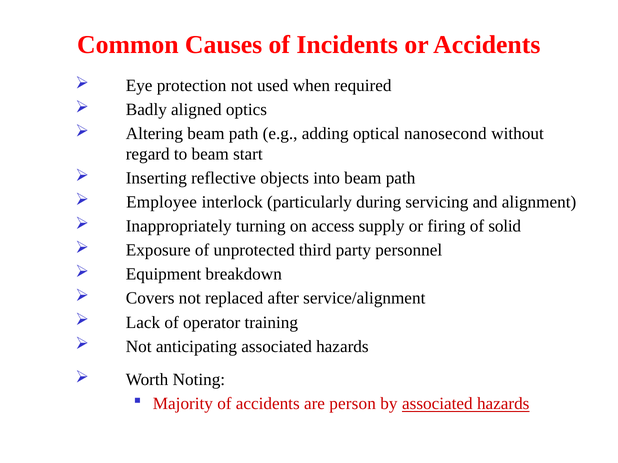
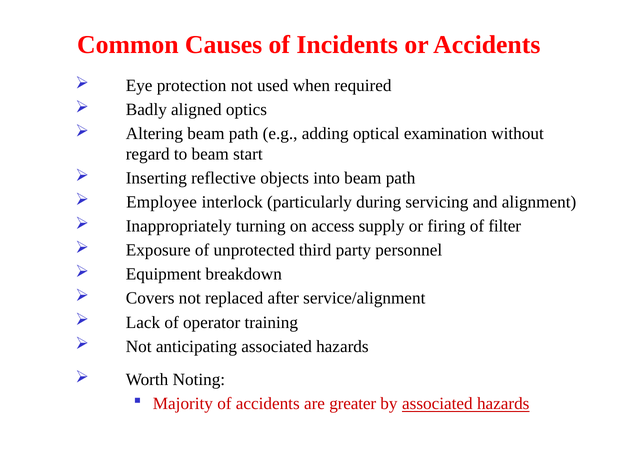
nanosecond: nanosecond -> examination (446, 134)
solid: solid -> filter (505, 227)
person: person -> greater (353, 404)
